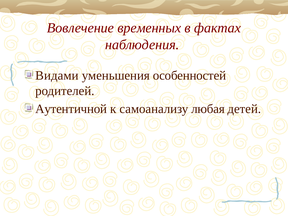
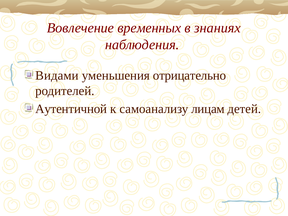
фактах: фактах -> знаниях (217, 28)
особенностей: особенностей -> отрицательно (189, 76)
любая: любая -> лицам (208, 109)
